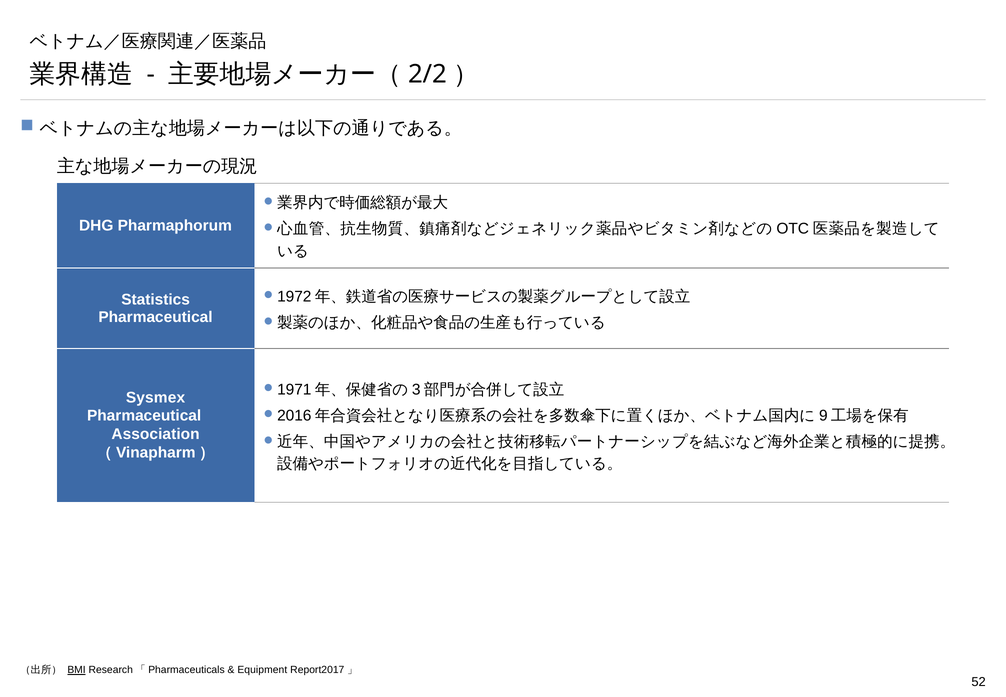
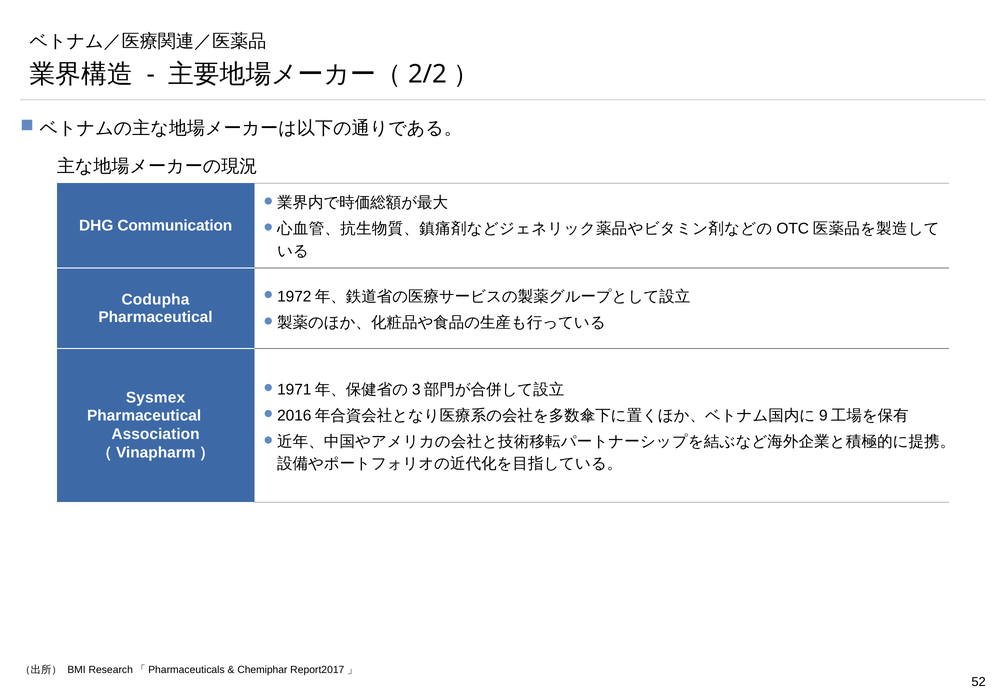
Pharmaphorum: Pharmaphorum -> Communication (175, 226)
Statistics: Statistics -> Codupha (155, 300)
BMI underline: present -> none (77, 670)
Equipment: Equipment -> Chemiphar (262, 670)
